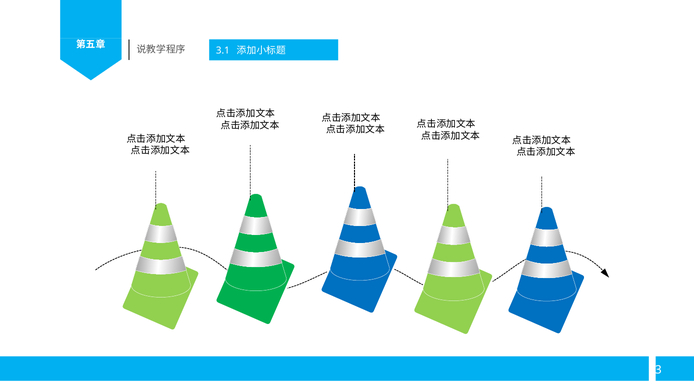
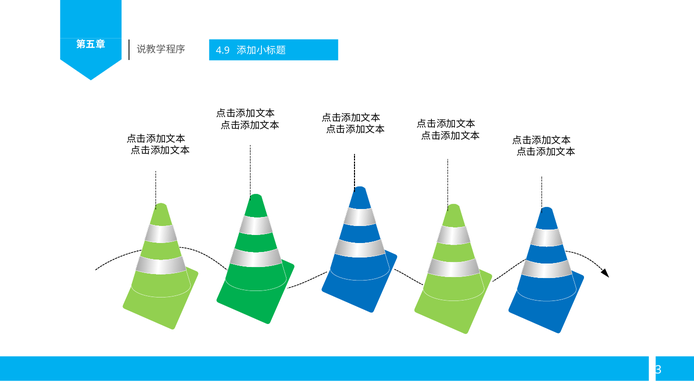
3.1: 3.1 -> 4.9 (223, 51)
